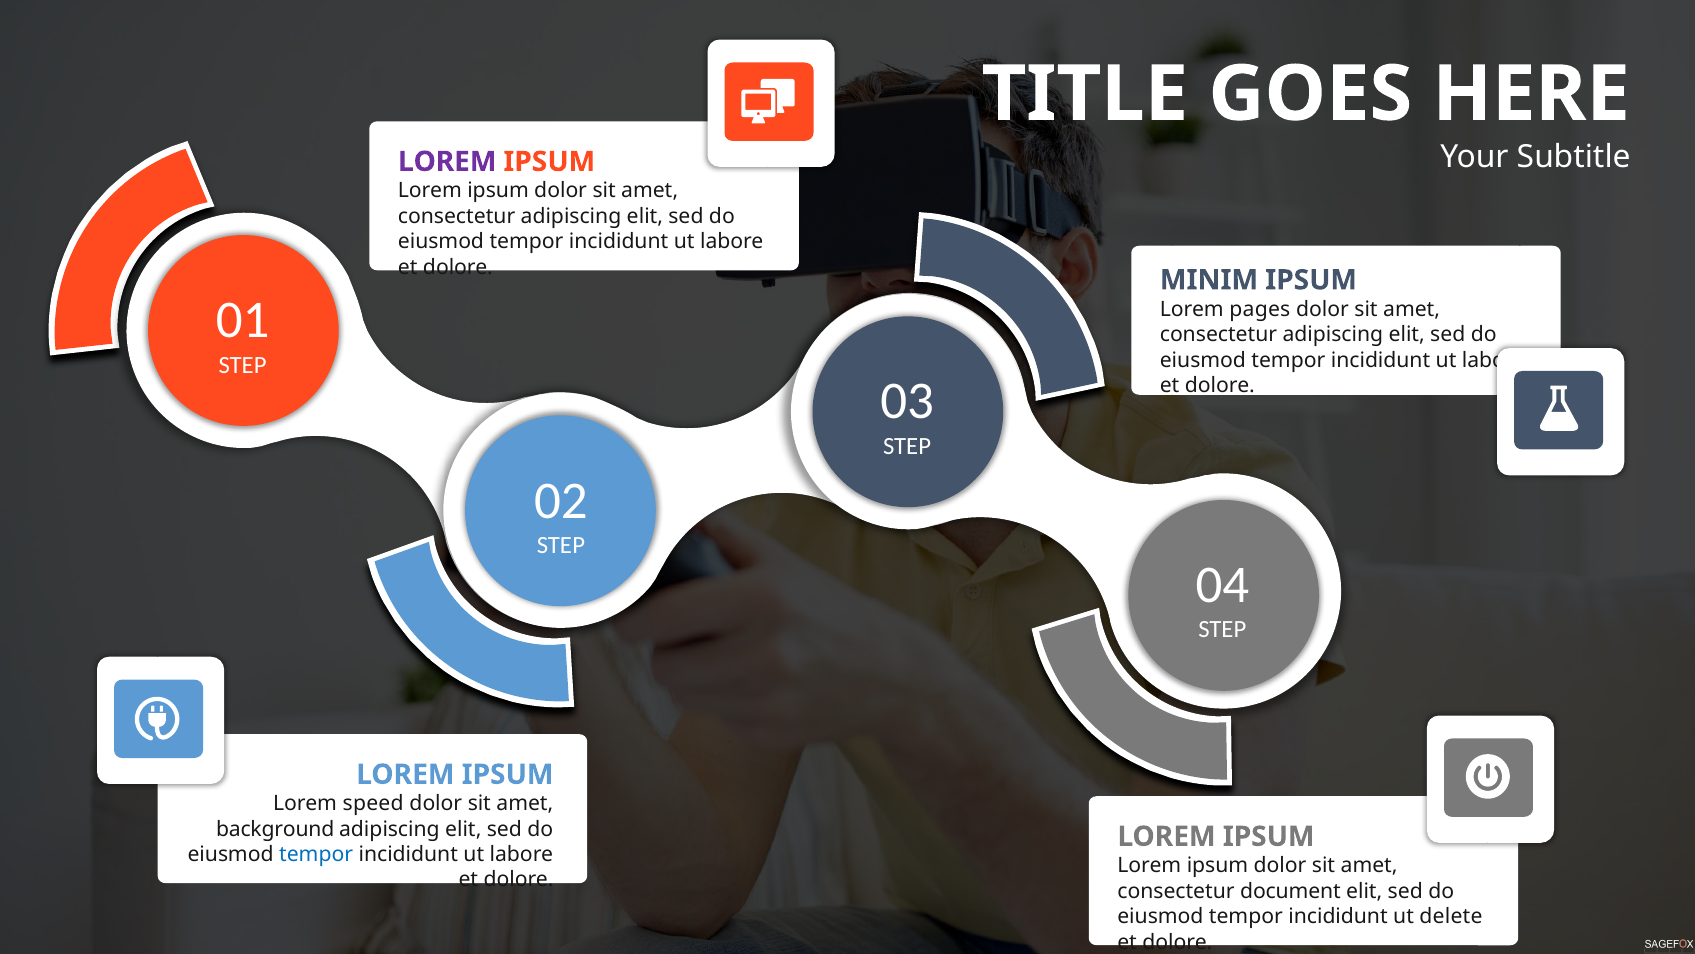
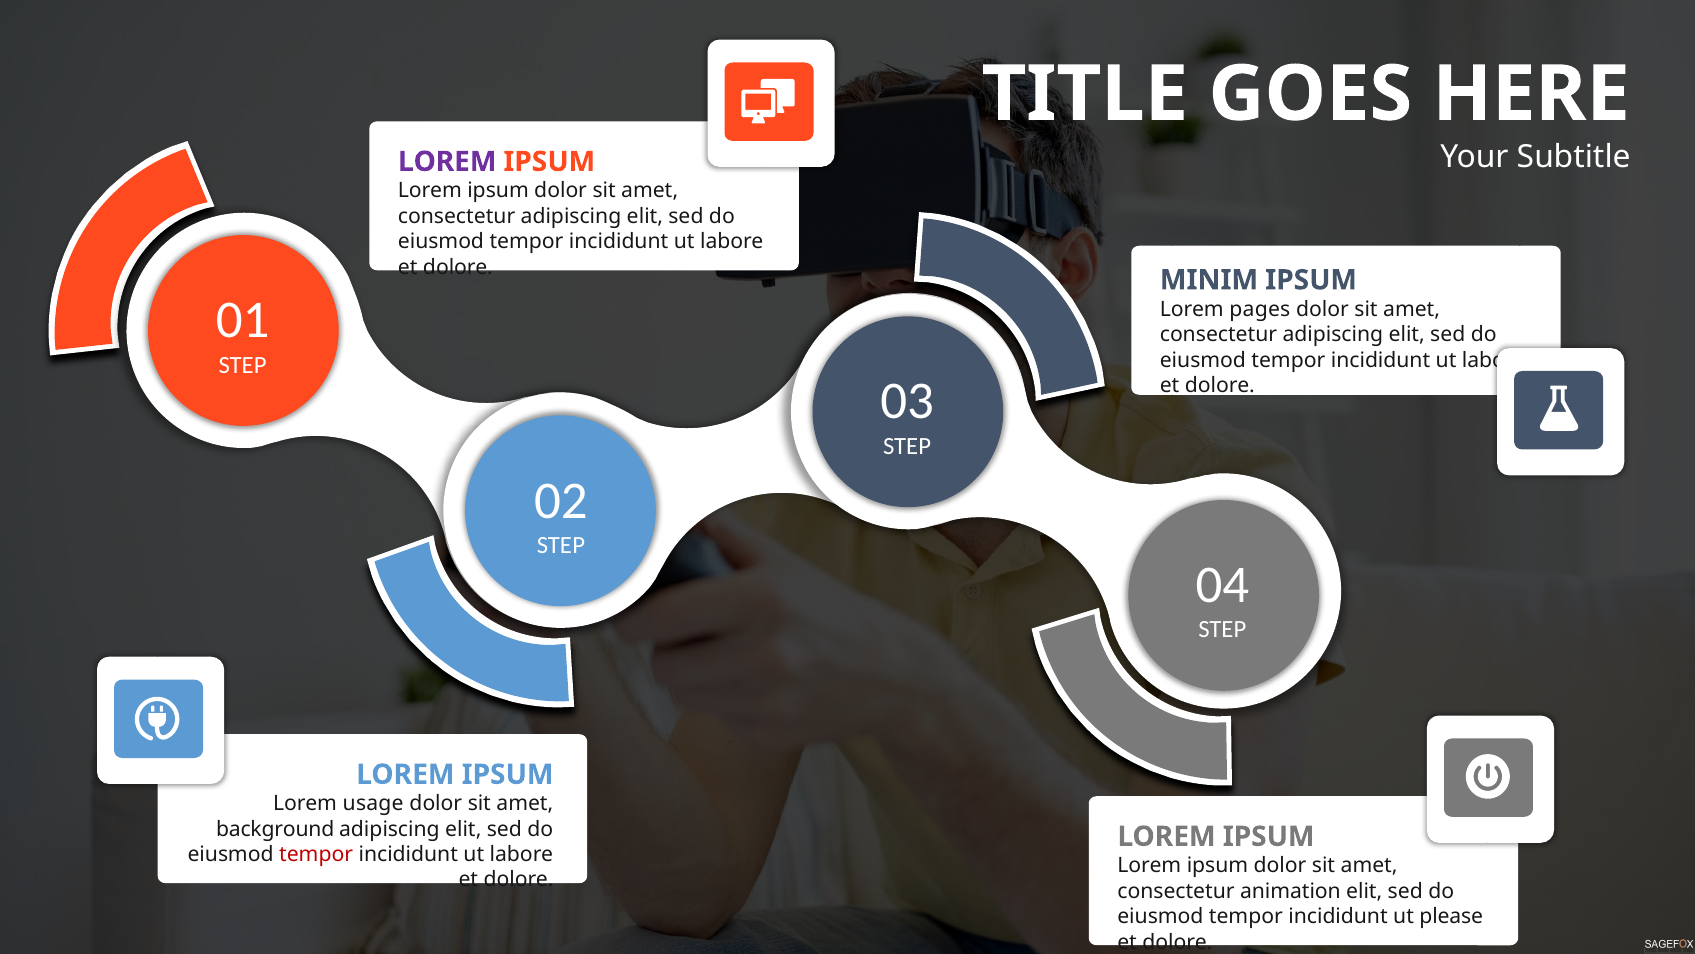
speed: speed -> usage (373, 803)
tempor colour: blue -> red (316, 854)
document: document -> animation (1290, 891)
delete: delete -> please (1451, 916)
